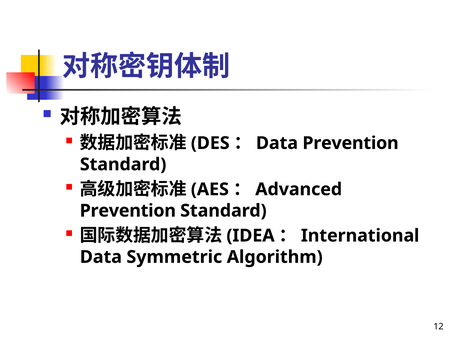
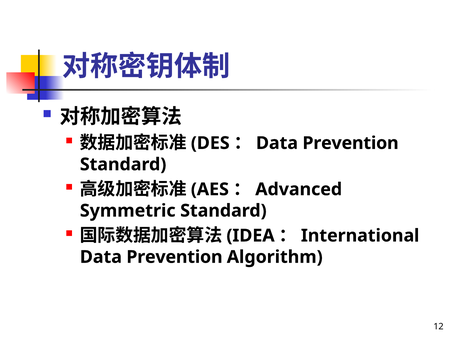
Prevention: Prevention -> Symmetric (128, 211)
Symmetric: Symmetric -> Prevention (174, 257)
